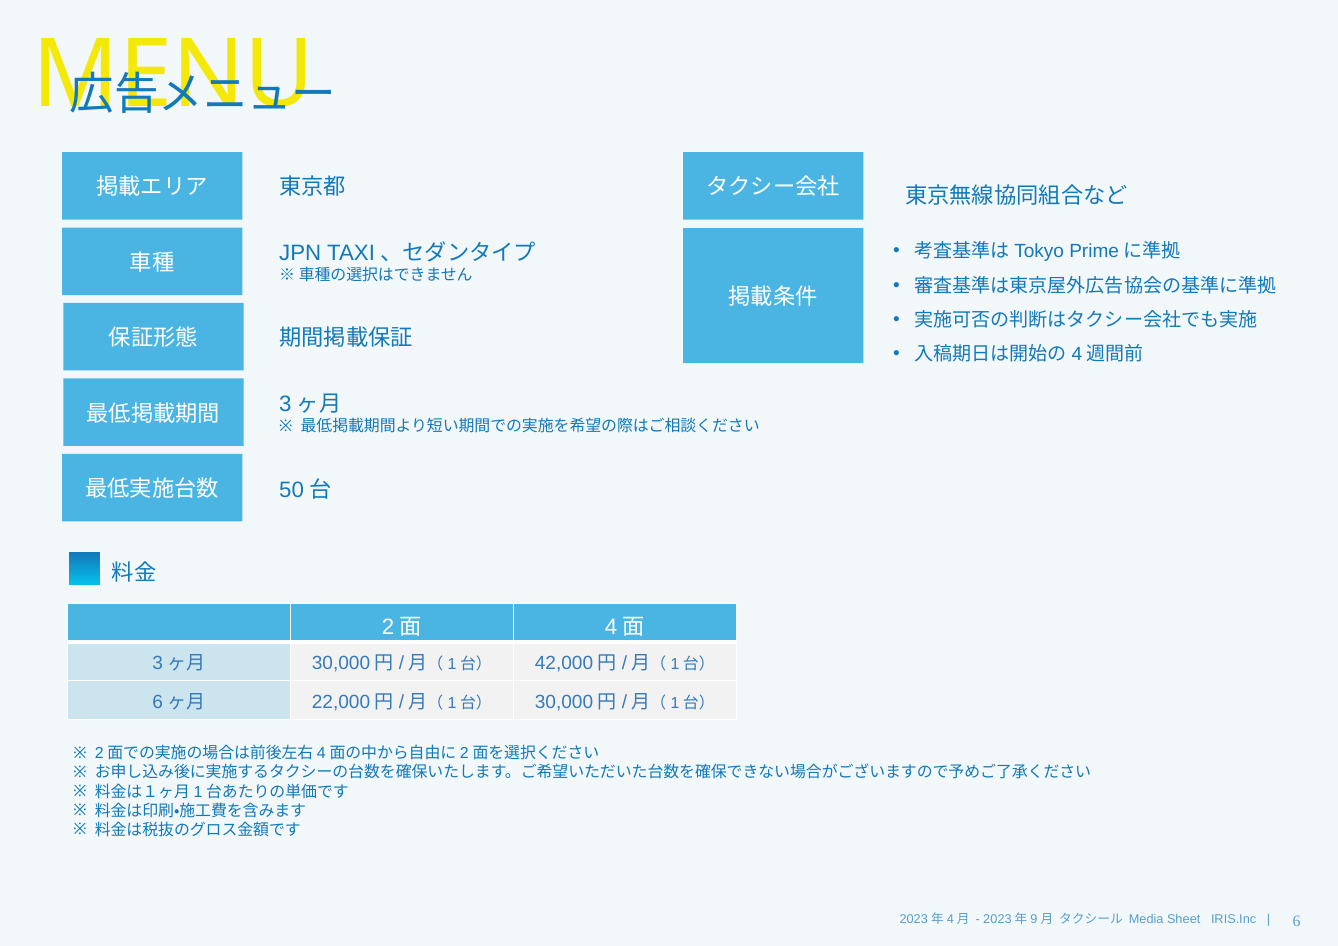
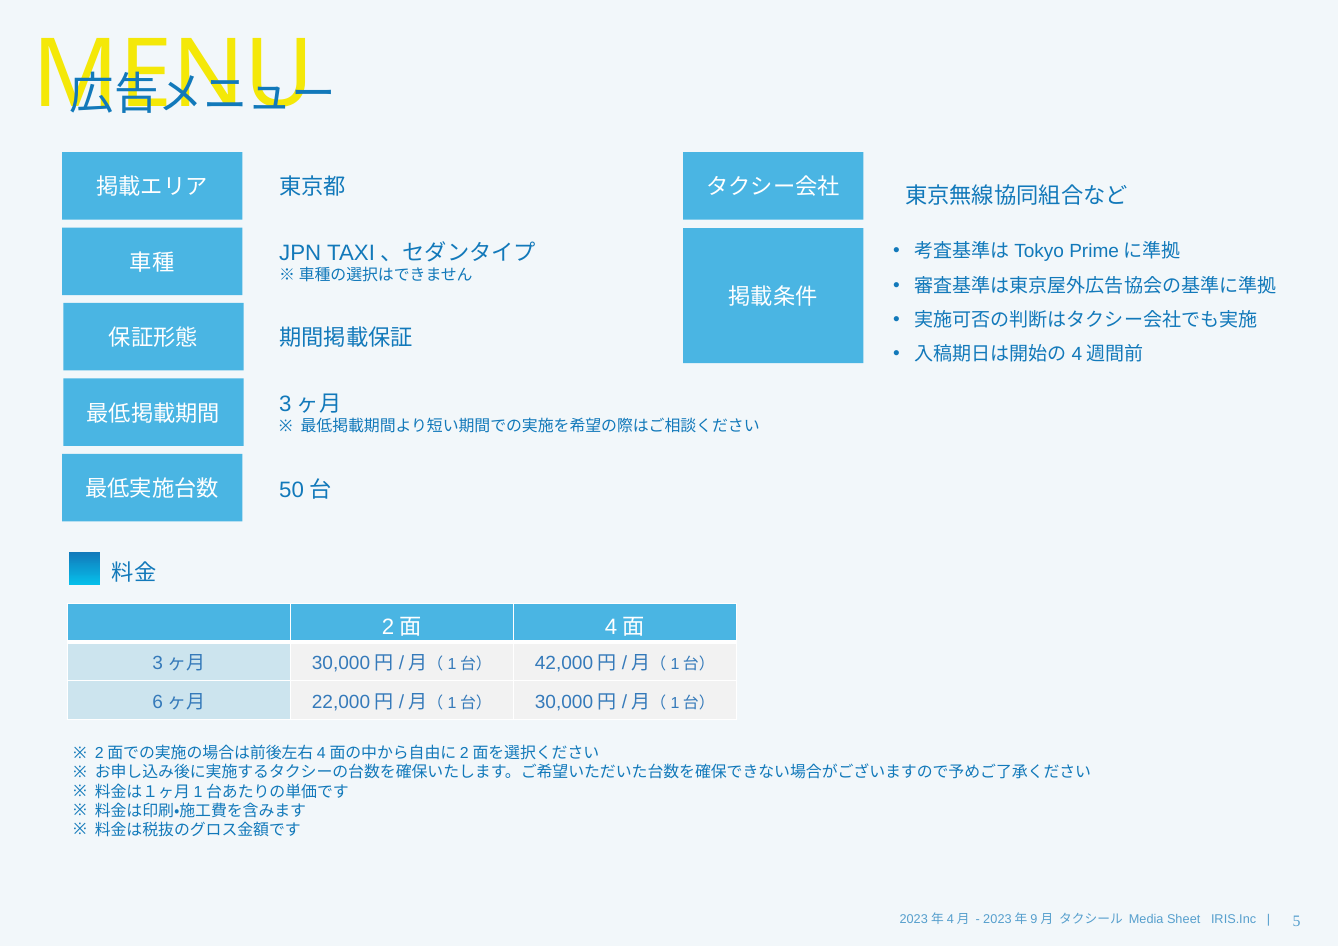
6: 6 -> 5 (1297, 922)
